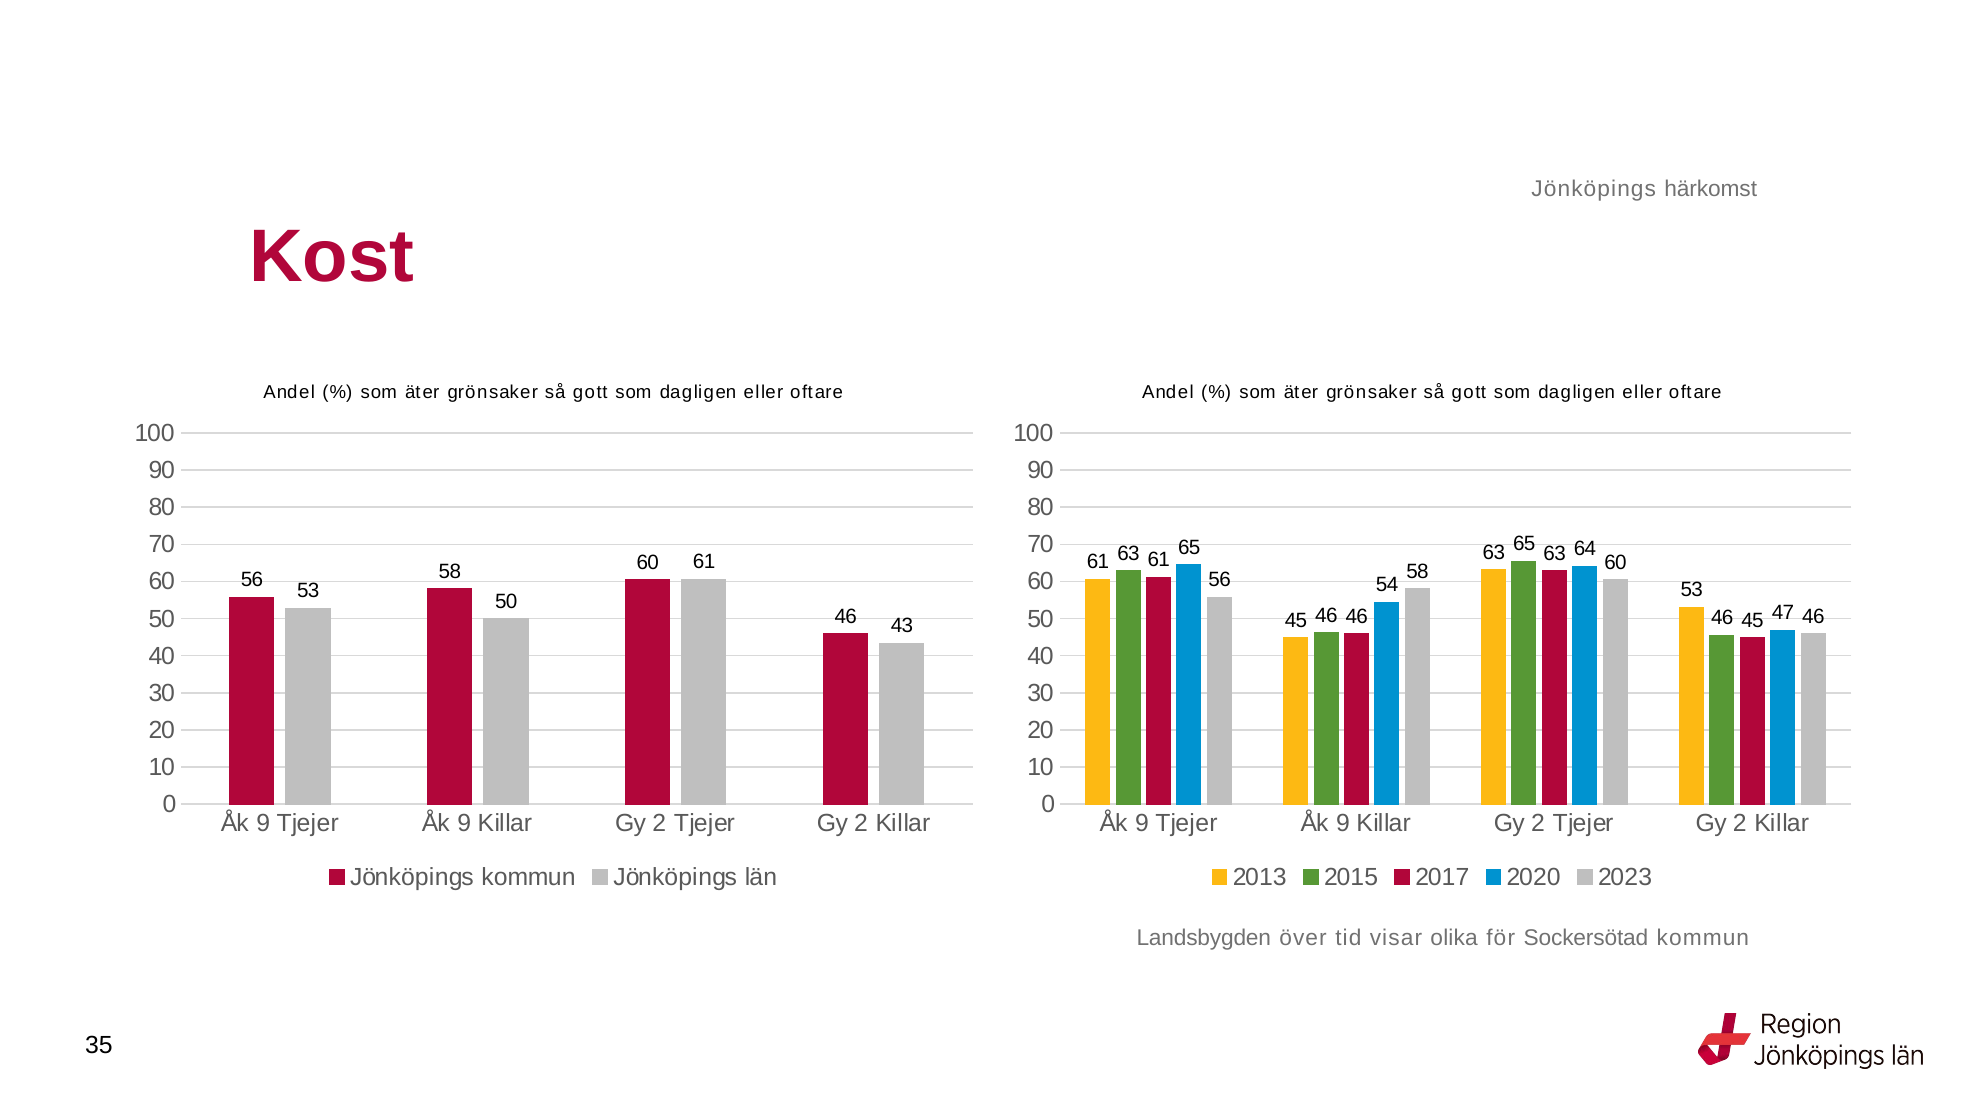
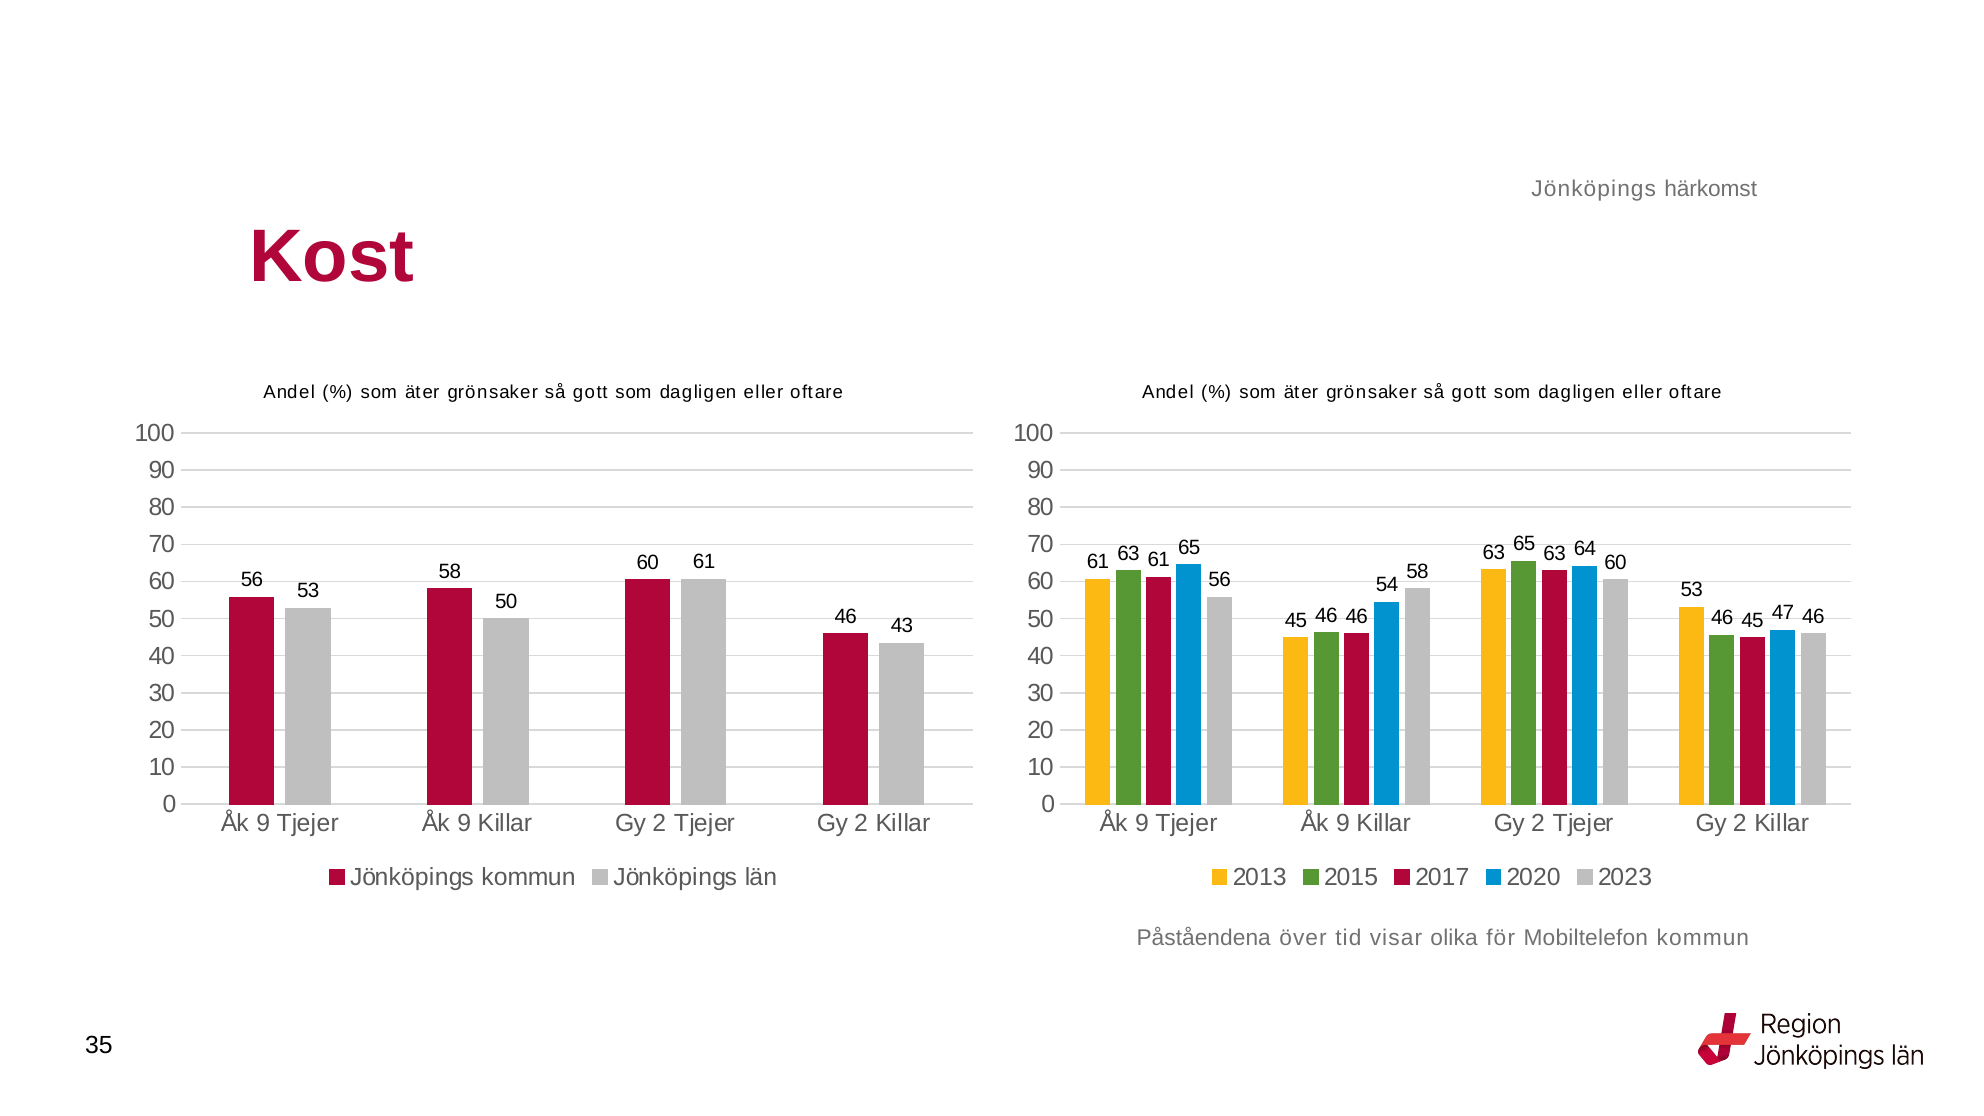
Landsbygden: Landsbygden -> Påståendena (1204, 938)
Sockersötad: Sockersötad -> Mobiltelefon (1586, 938)
